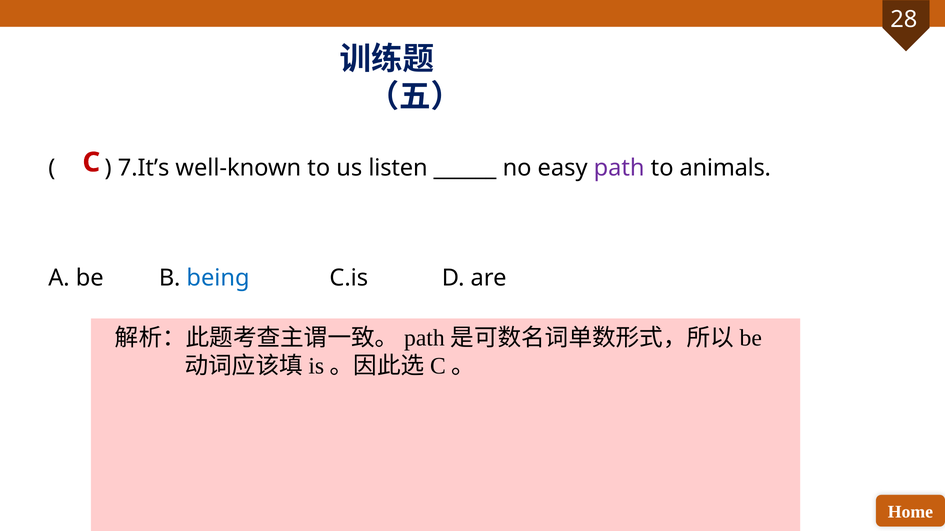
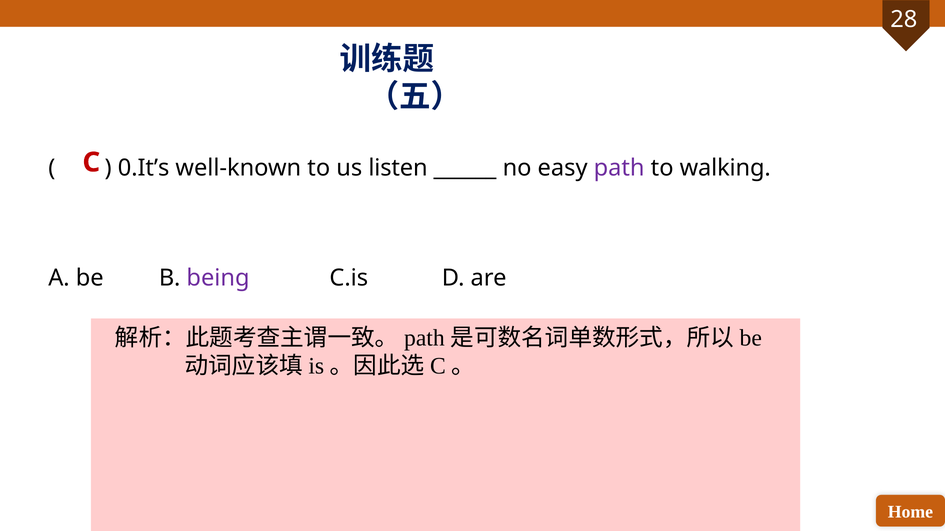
7.It’s: 7.It’s -> 0.It’s (144, 168)
animals: animals -> walking (725, 168)
being colour: blue -> purple (218, 278)
